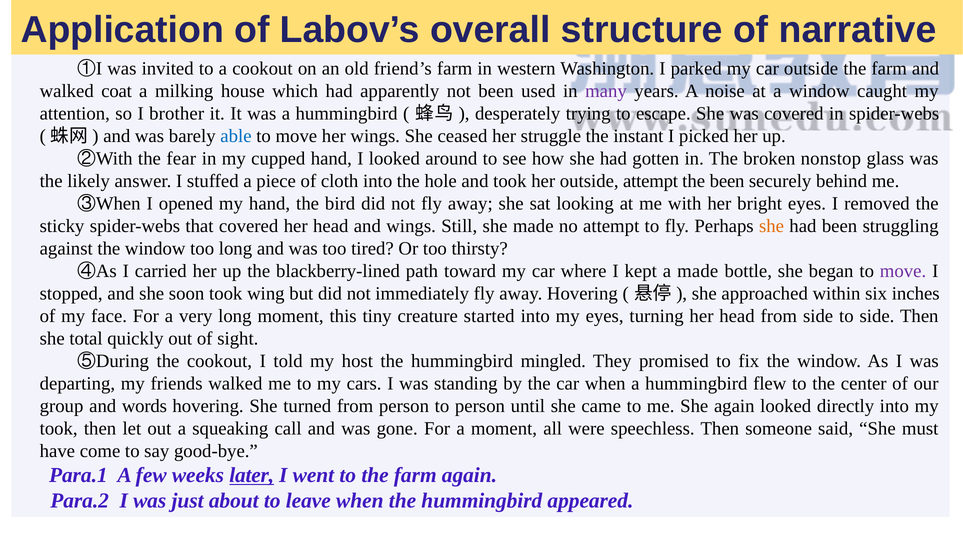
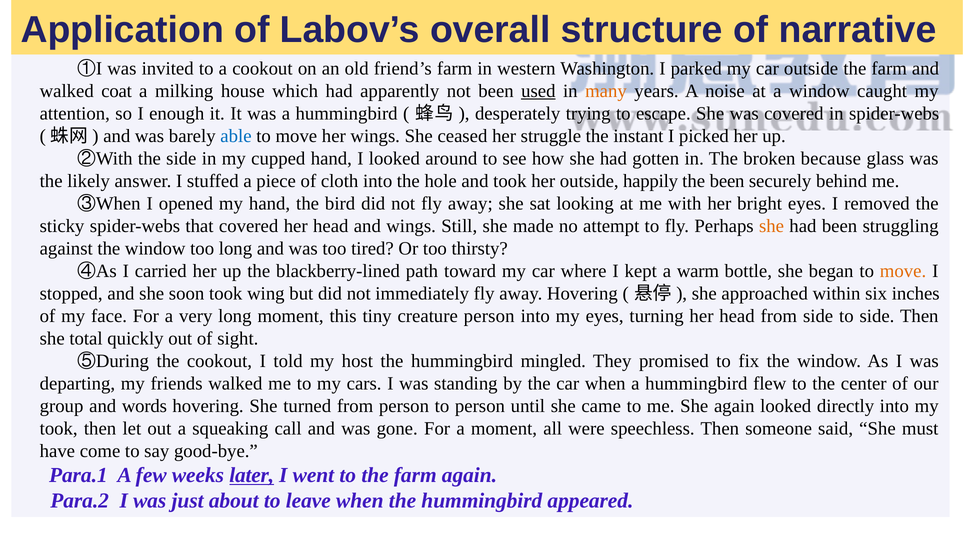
used underline: none -> present (538, 91)
many colour: purple -> orange (606, 91)
brother: brother -> enough (177, 113)
the fear: fear -> side (181, 158)
nonstop: nonstop -> because (831, 158)
outside attempt: attempt -> happily (651, 181)
a made: made -> warm (698, 271)
move colour: purple -> orange (903, 271)
creature started: started -> person (489, 316)
